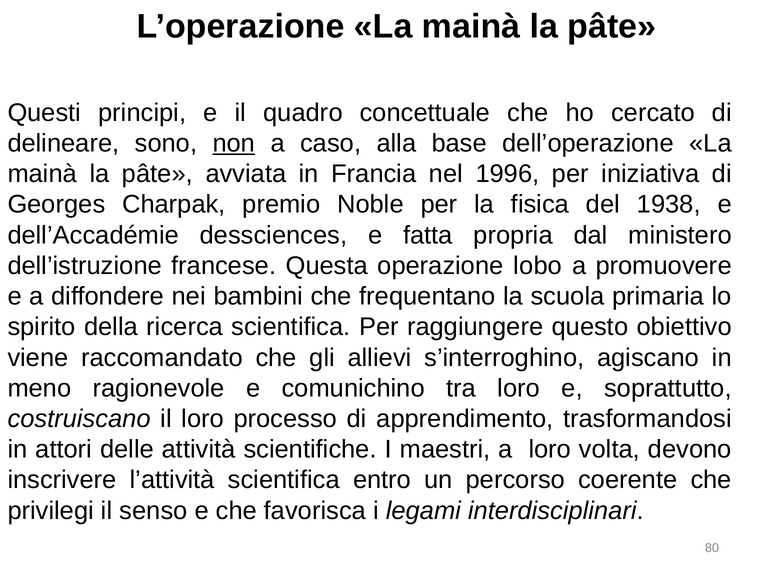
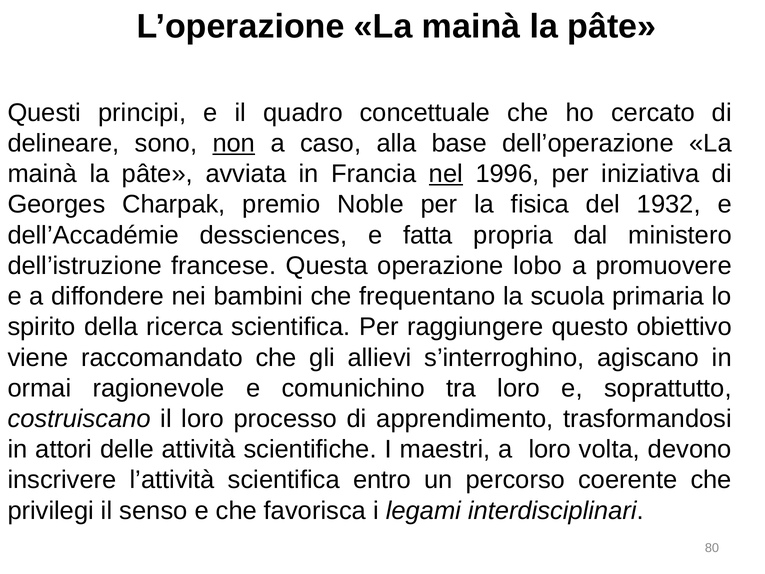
nel underline: none -> present (446, 174)
1938: 1938 -> 1932 (669, 204)
meno: meno -> ormai (39, 388)
